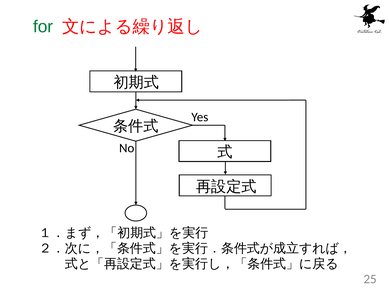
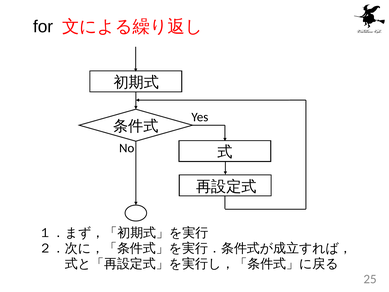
for colour: green -> black (43, 27)
